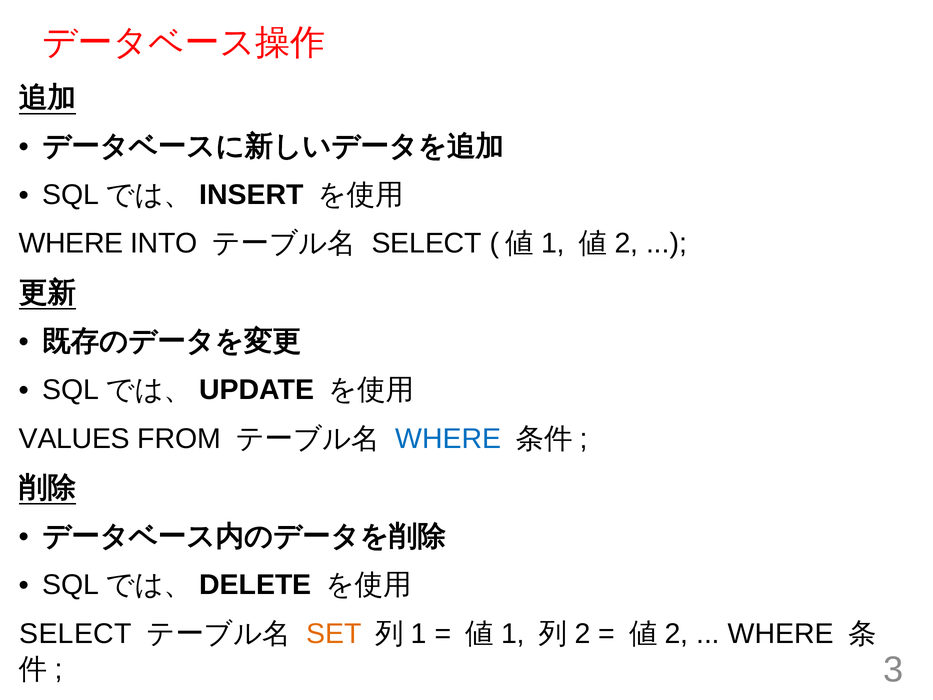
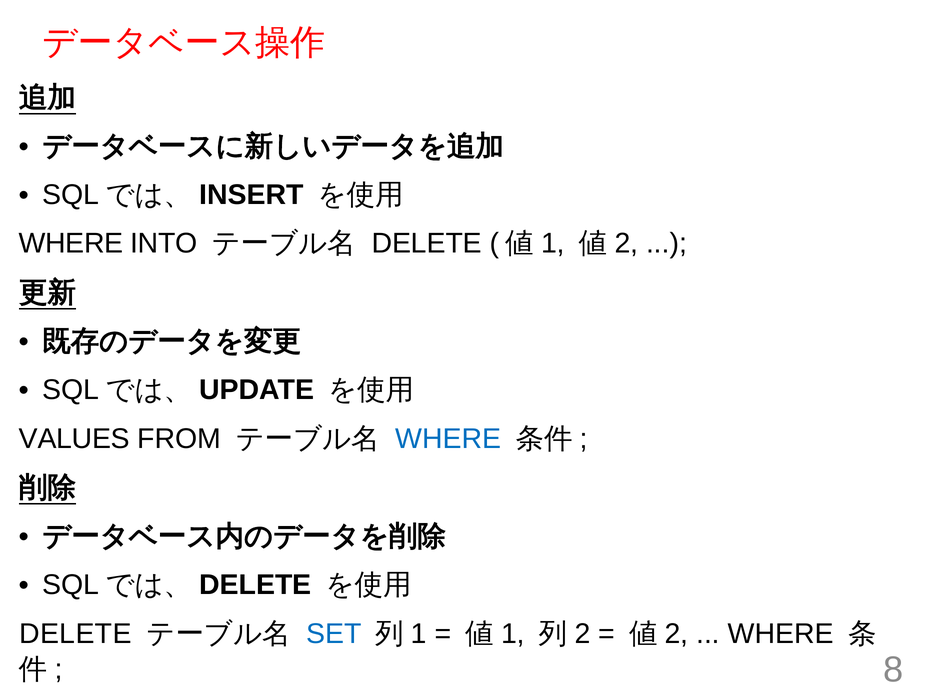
SELECT: SELECT -> DELETE (427, 243)
SELECT: SELECT -> DELETE (75, 633)
SET colour: orange -> blue (334, 633)
3: 3 -> 8 (893, 670)
